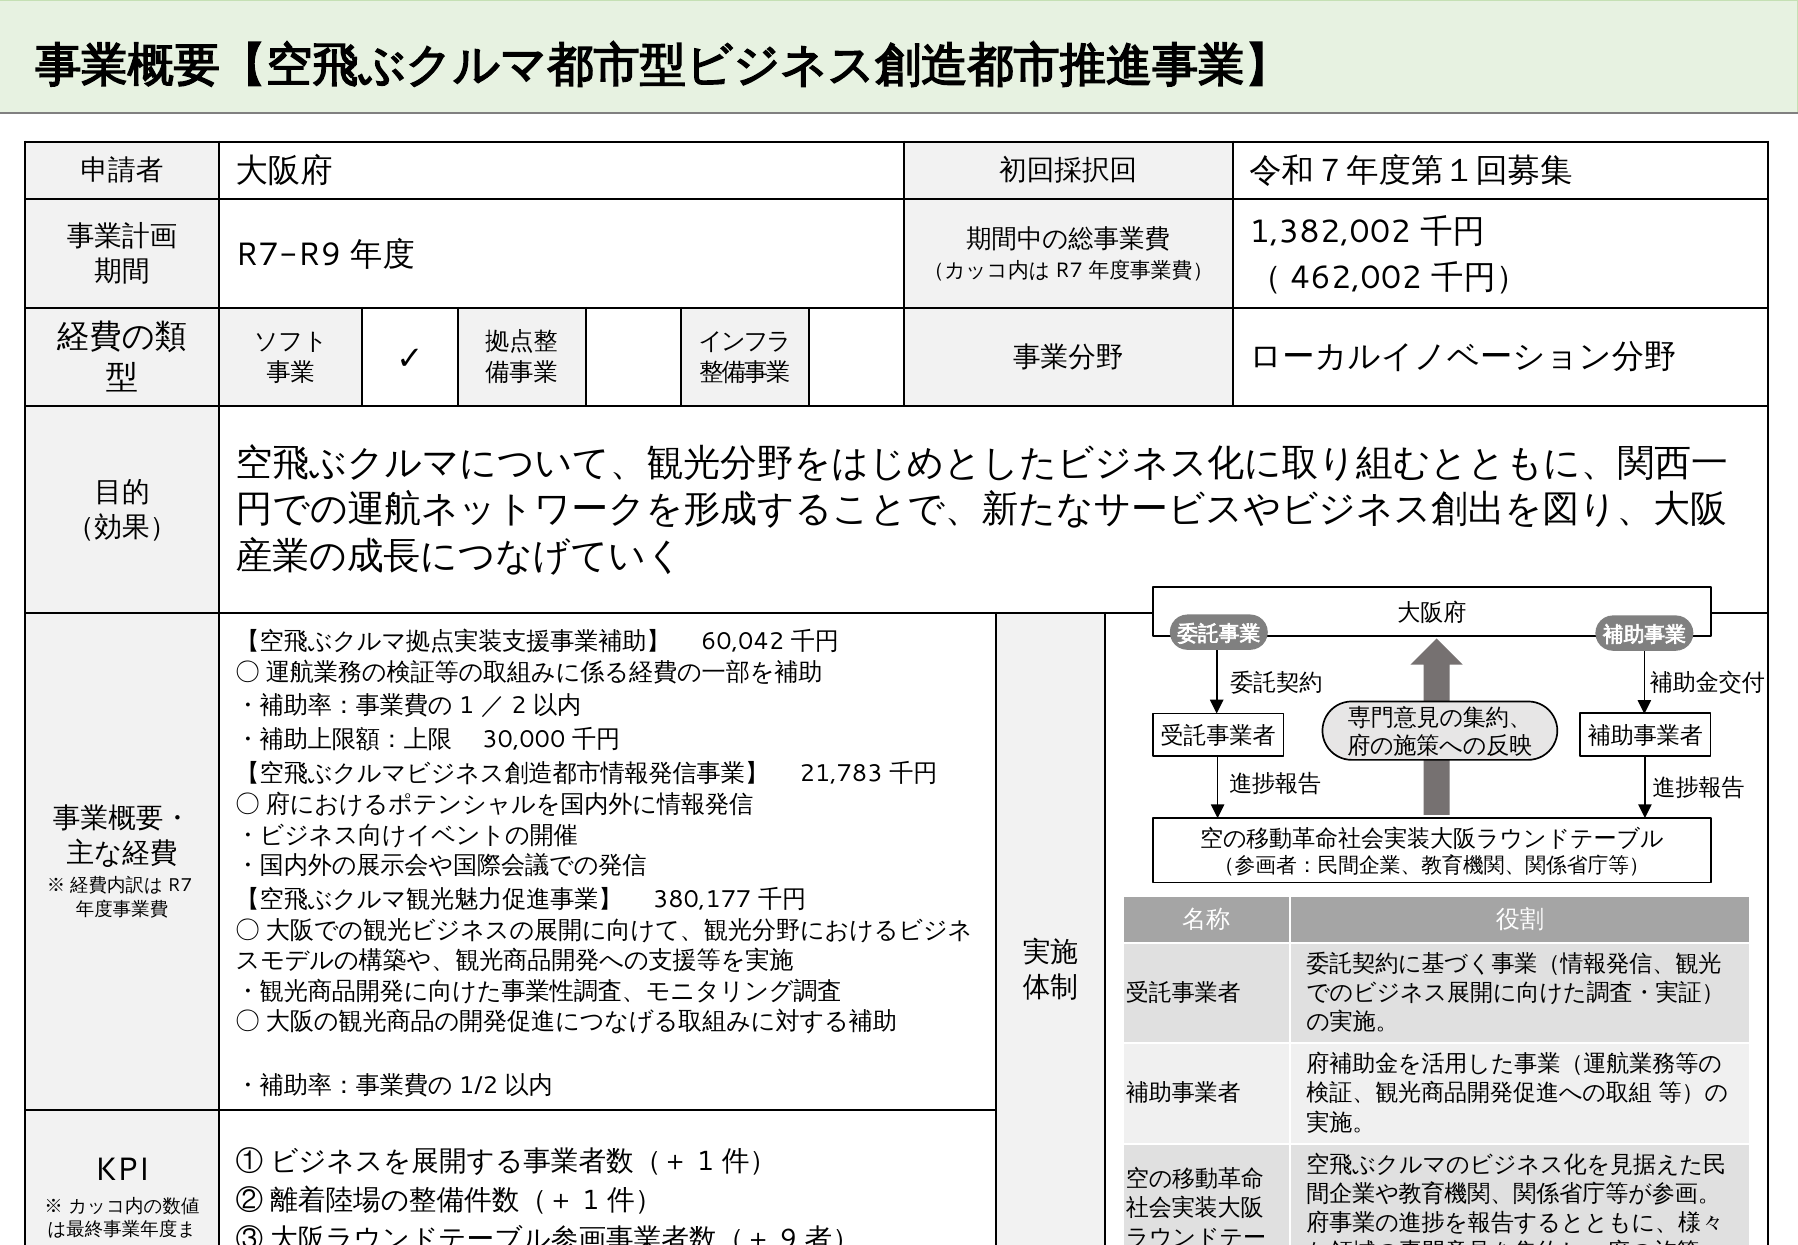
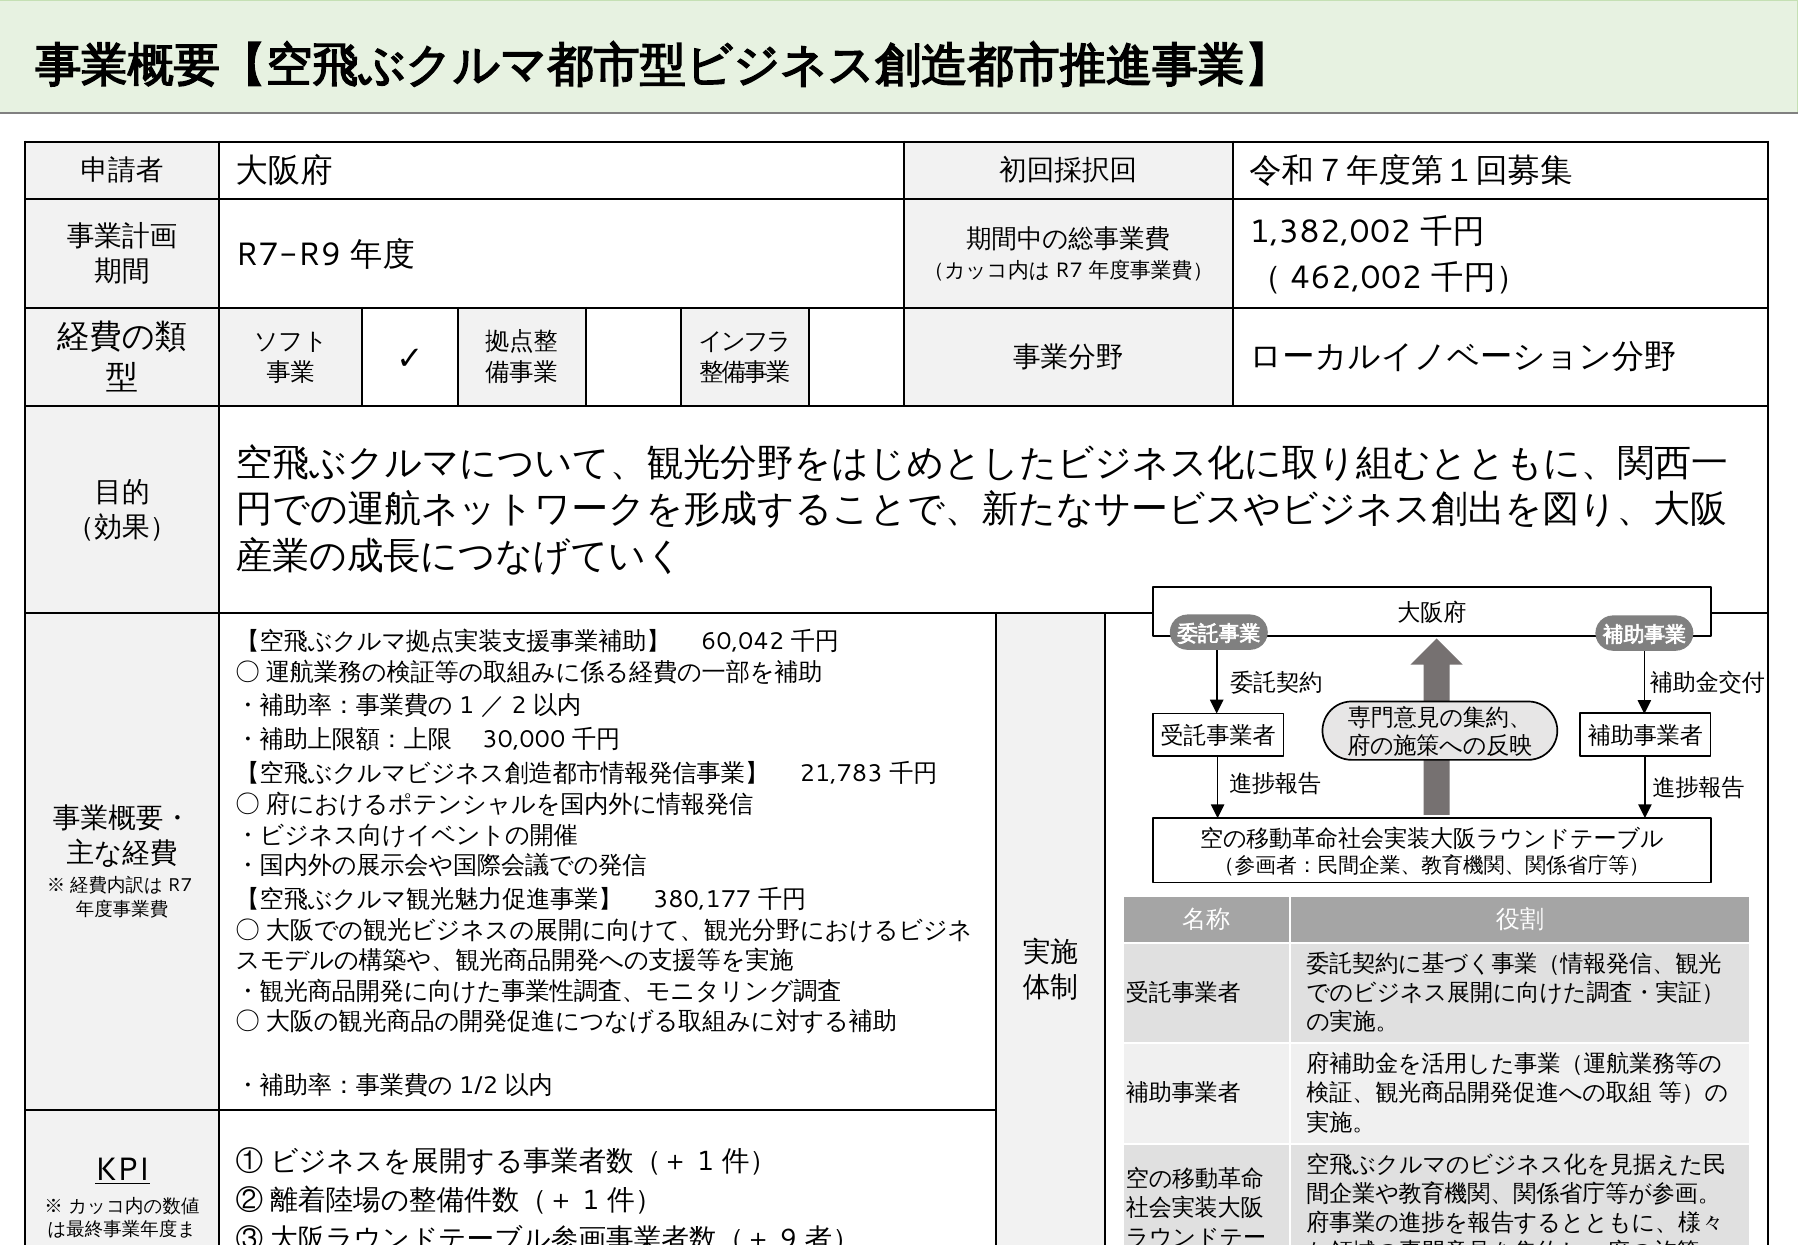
KPI underline: none -> present (122, 1169)
